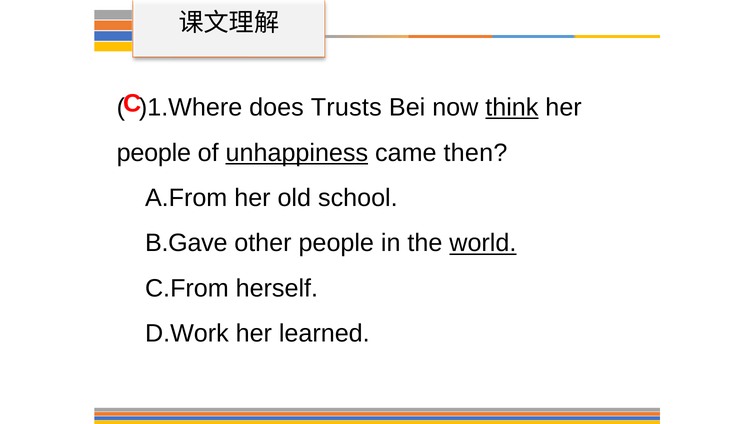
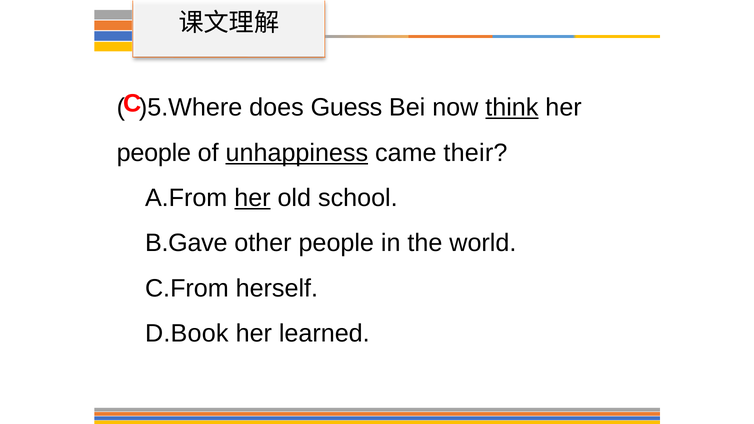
)1.Where: )1.Where -> )5.Where (191, 108)
Trusts: Trusts -> Guess (347, 108)
then: then -> their (475, 153)
her underline: none -> present (252, 198)
world underline: present -> none (483, 243)
D.Work: D.Work -> D.Book (187, 334)
